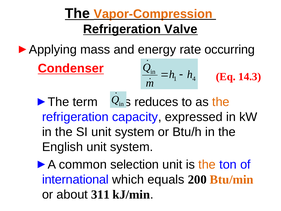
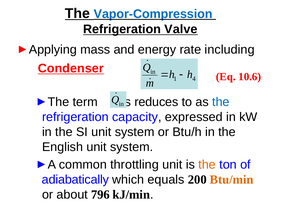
Vapor-Compression colour: orange -> blue (153, 14)
occurring: occurring -> including (230, 50)
14.3: 14.3 -> 10.6 (250, 77)
the colour: orange -> blue (221, 102)
selection: selection -> throttling (134, 164)
international: international -> adiabatically (75, 179)
311: 311 -> 796 (100, 194)
